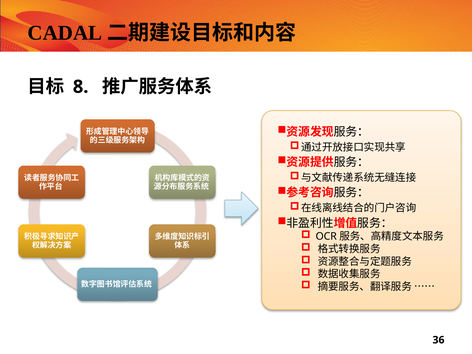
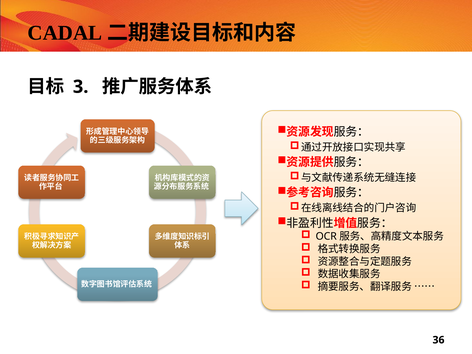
8: 8 -> 3 (81, 87)
